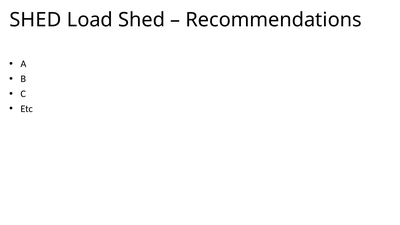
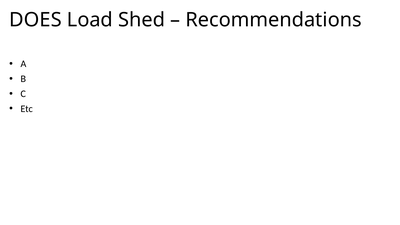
SHED: SHED -> DOES (35, 20)
